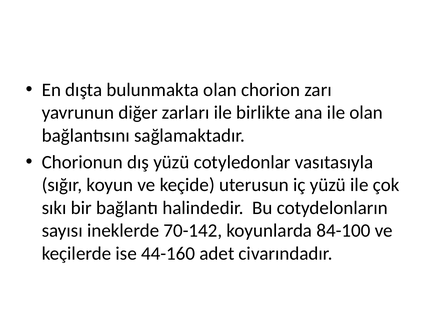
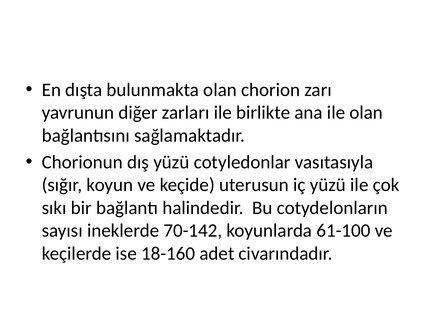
84-100: 84-100 -> 61-100 (343, 231)
44-160: 44-160 -> 18-160 (168, 254)
